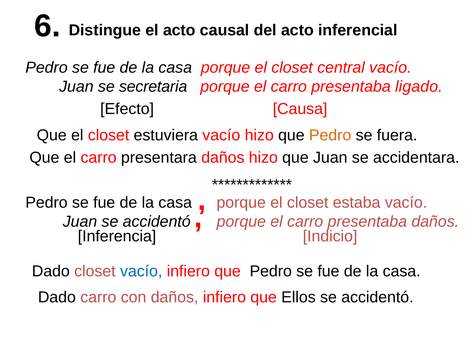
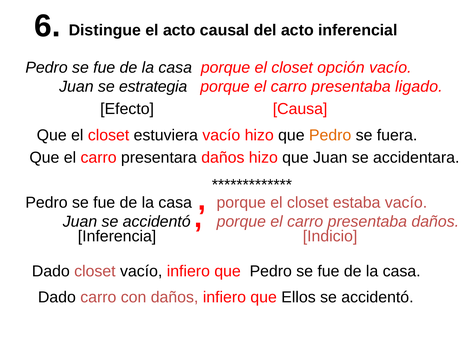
central: central -> opción (341, 68)
secretaria: secretaria -> estrategia (153, 87)
vacío colour: blue -> black (141, 271)
